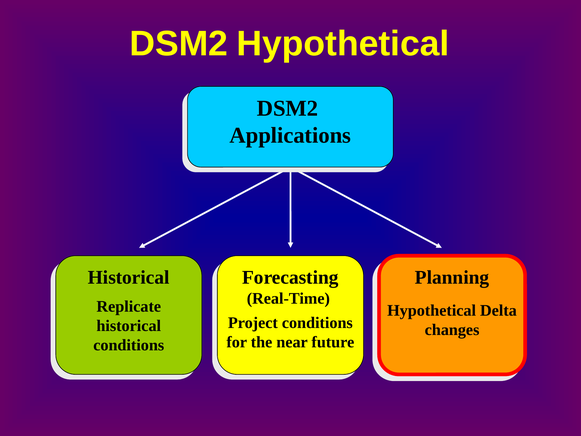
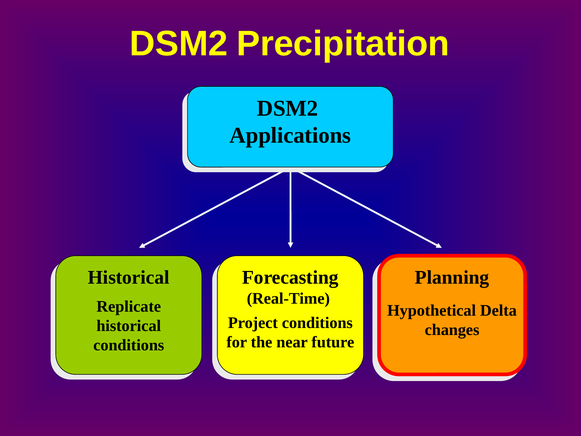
DSM2 Hypothetical: Hypothetical -> Precipitation (343, 44)
